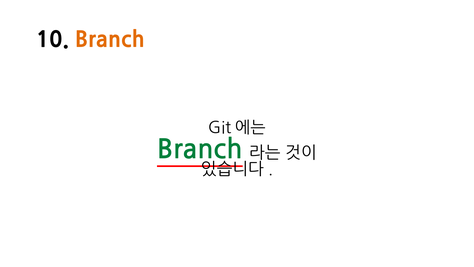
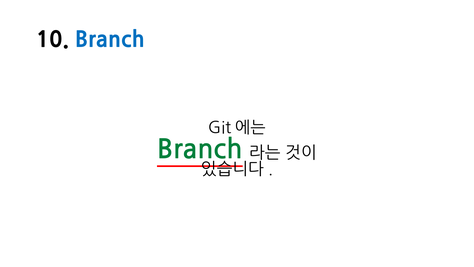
Branch colour: orange -> blue (110, 40)
